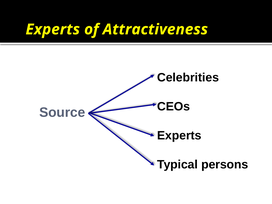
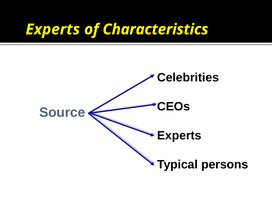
Attractiveness: Attractiveness -> Characteristics (155, 29)
